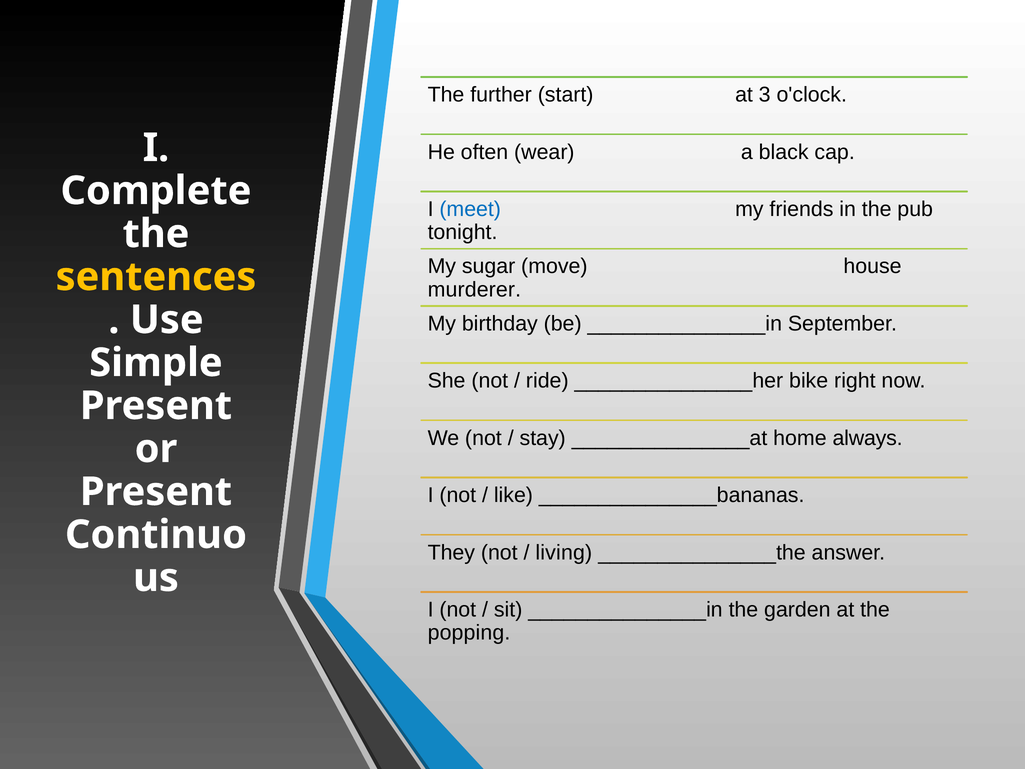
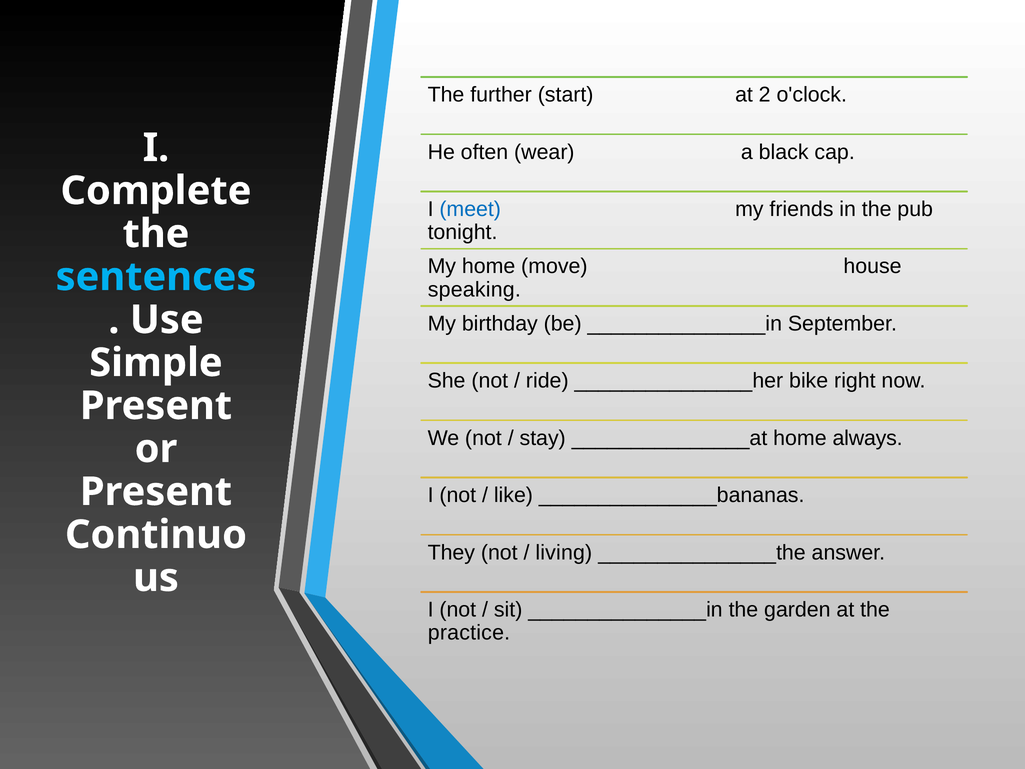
3: 3 -> 2 (765, 95)
My sugar: sugar -> home (489, 266)
sentences colour: yellow -> light blue (156, 277)
murderer: murderer -> speaking (474, 289)
popping: popping -> practice (469, 633)
